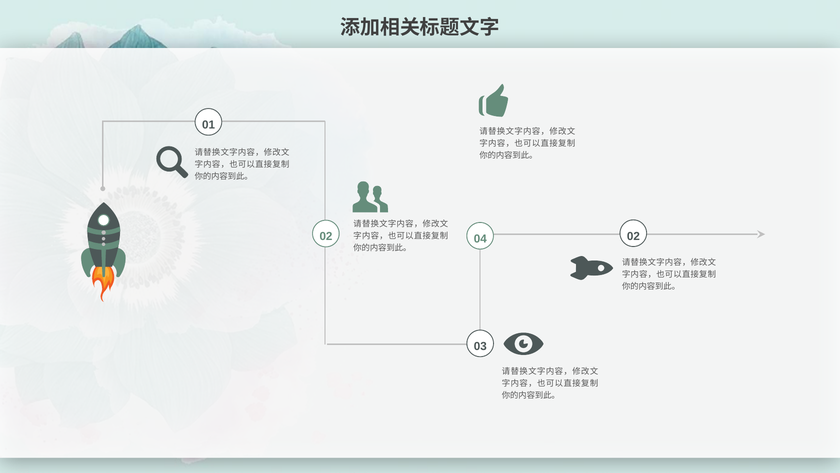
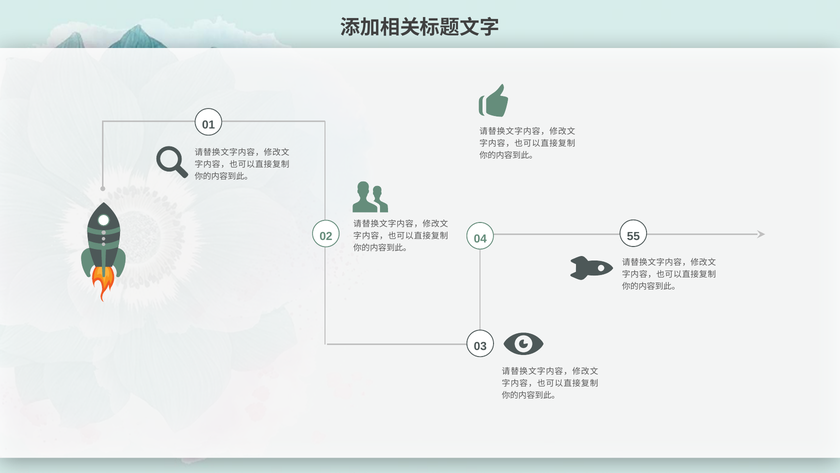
04 02: 02 -> 55 (633, 236)
